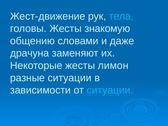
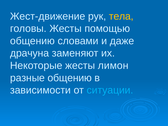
тела colour: light blue -> yellow (121, 16)
знакомую: знакомую -> помощью (107, 29)
разные ситуации: ситуации -> общению (70, 78)
